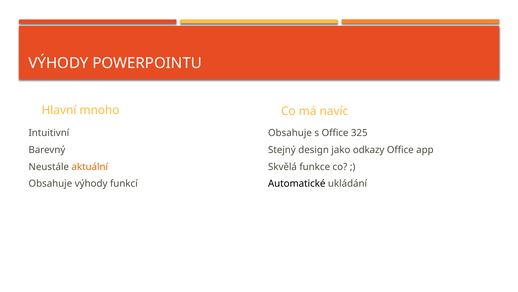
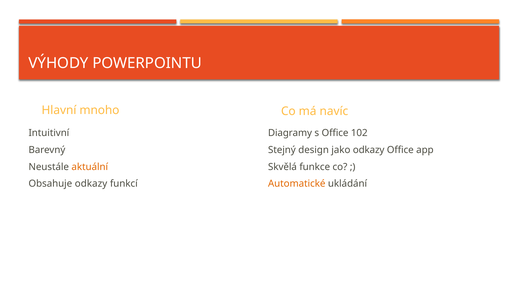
Obsahuje: Obsahuje -> Diagramy (290, 133)
325: 325 -> 102 (359, 133)
Obsahuje výhody: výhody -> odkazy (91, 183)
Automatické colour: black -> orange (297, 183)
